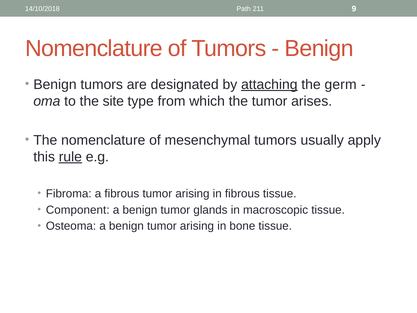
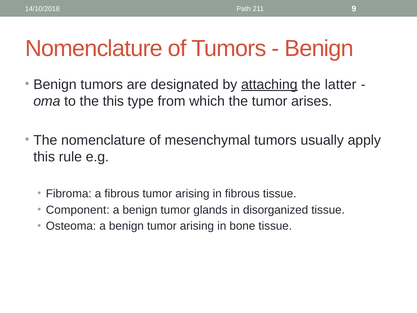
germ: germ -> latter (341, 84)
the site: site -> this (113, 101)
rule underline: present -> none (70, 157)
macroscopic: macroscopic -> disorganized (276, 210)
